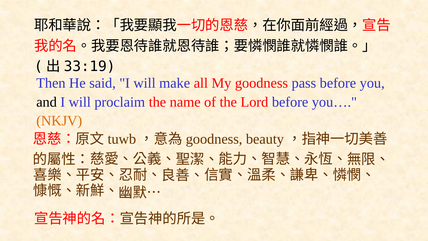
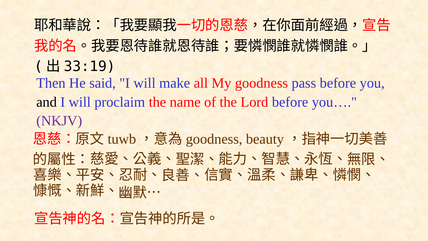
NKJV colour: orange -> purple (59, 121)
